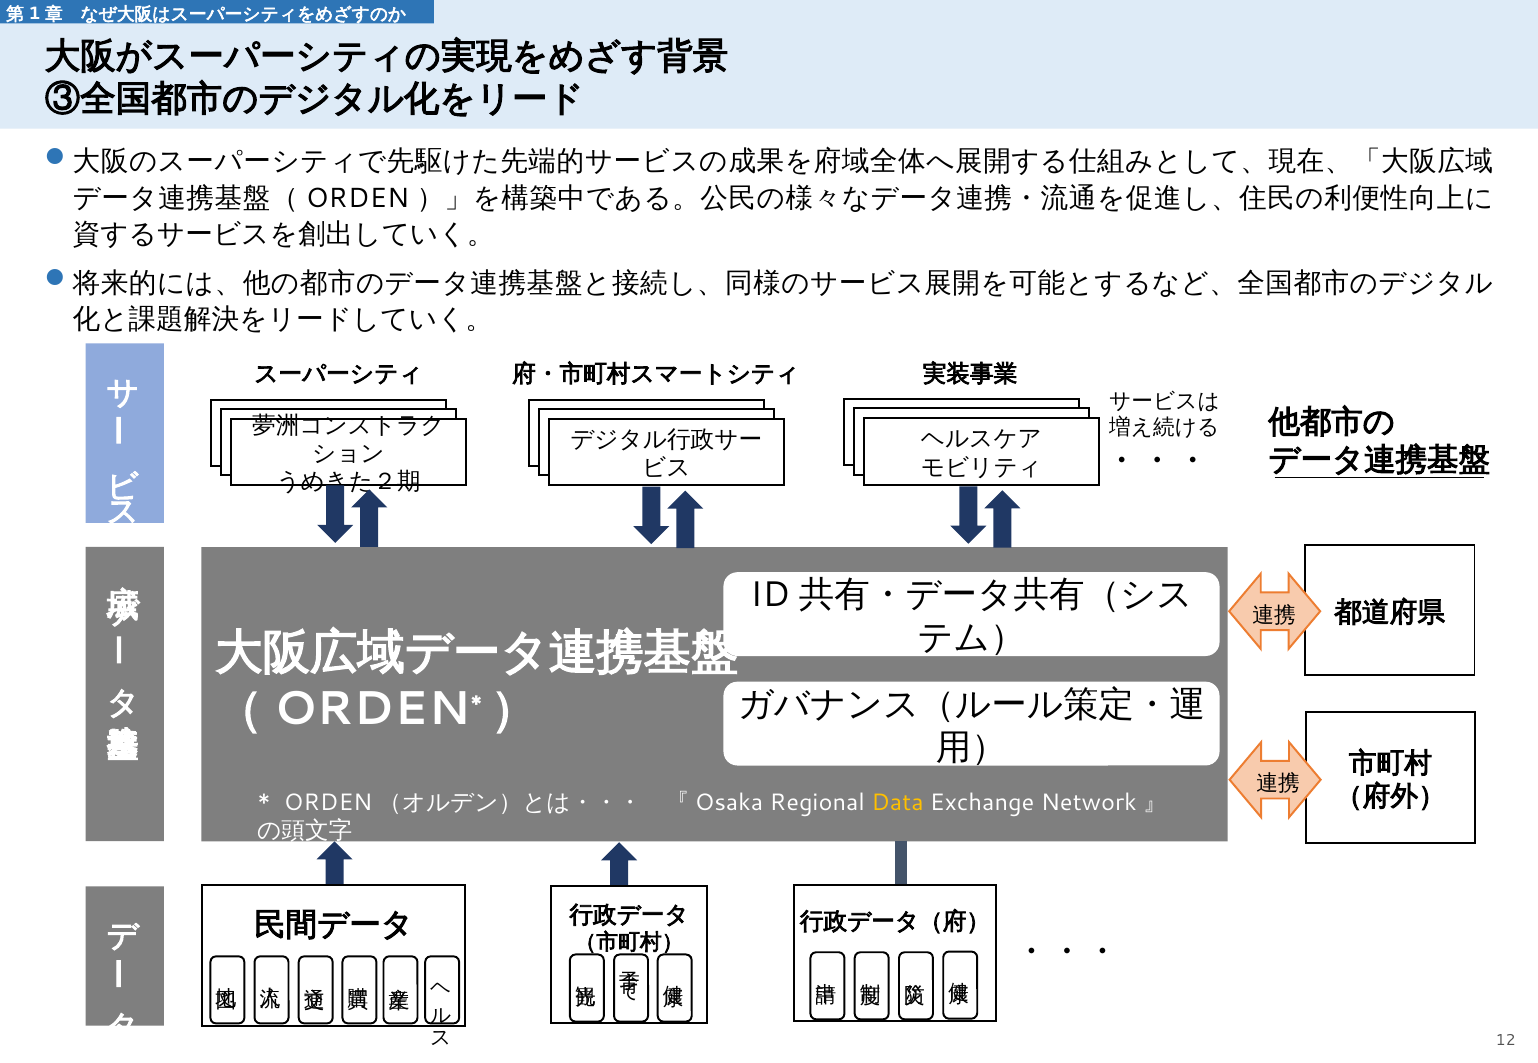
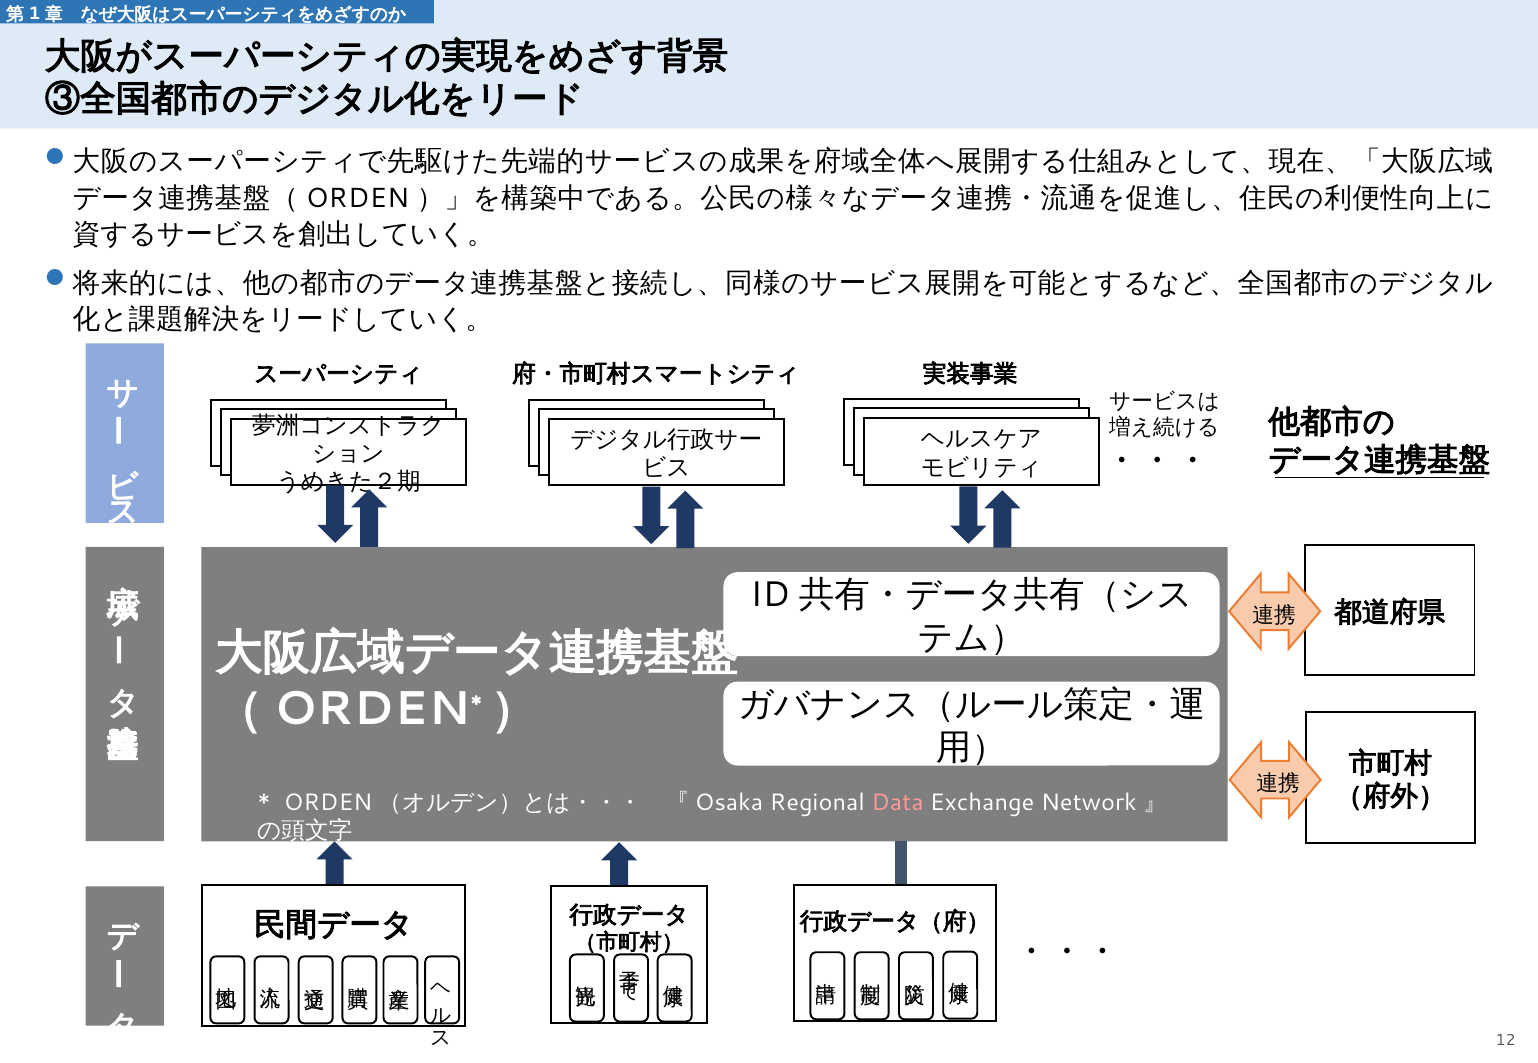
Data colour: yellow -> pink (897, 802)
